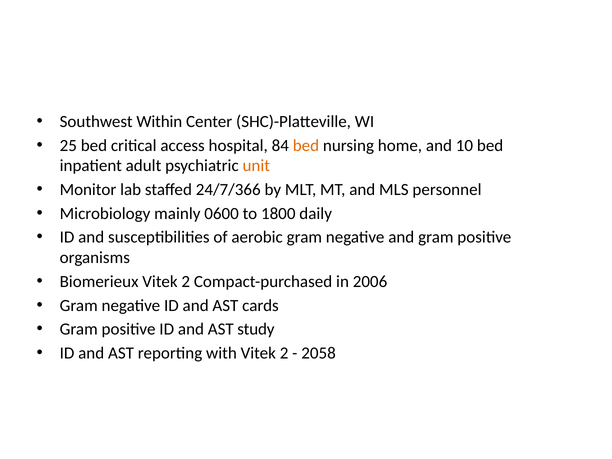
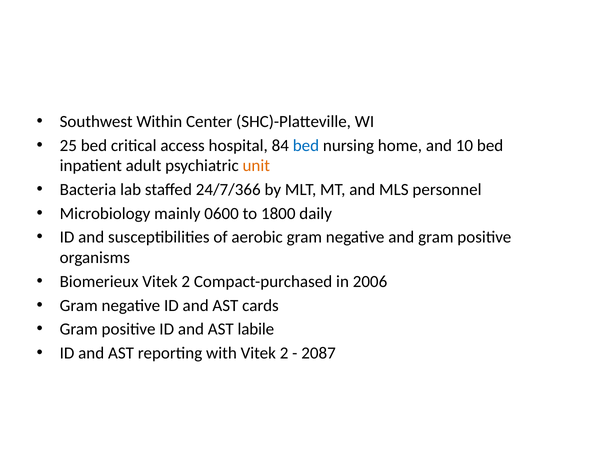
bed colour: orange -> blue (306, 145)
Monitor: Monitor -> Bacteria (88, 190)
study: study -> labile (256, 329)
2058: 2058 -> 2087 (319, 353)
